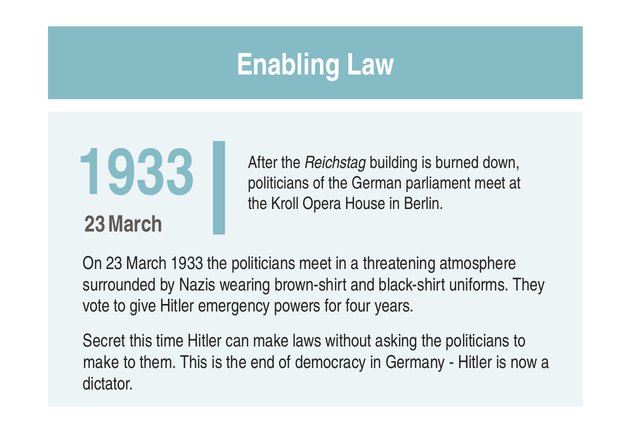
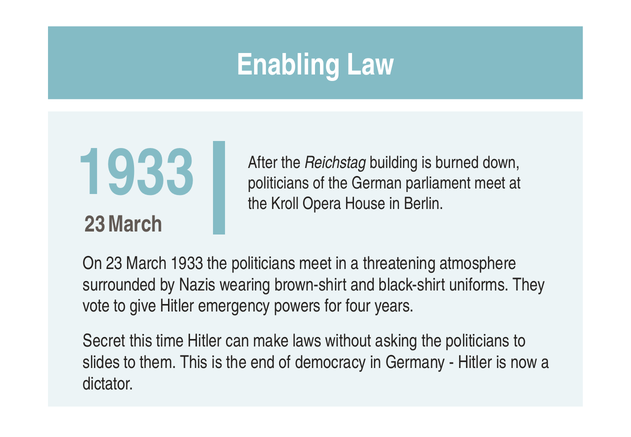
make: make -> slides (101, 362)
